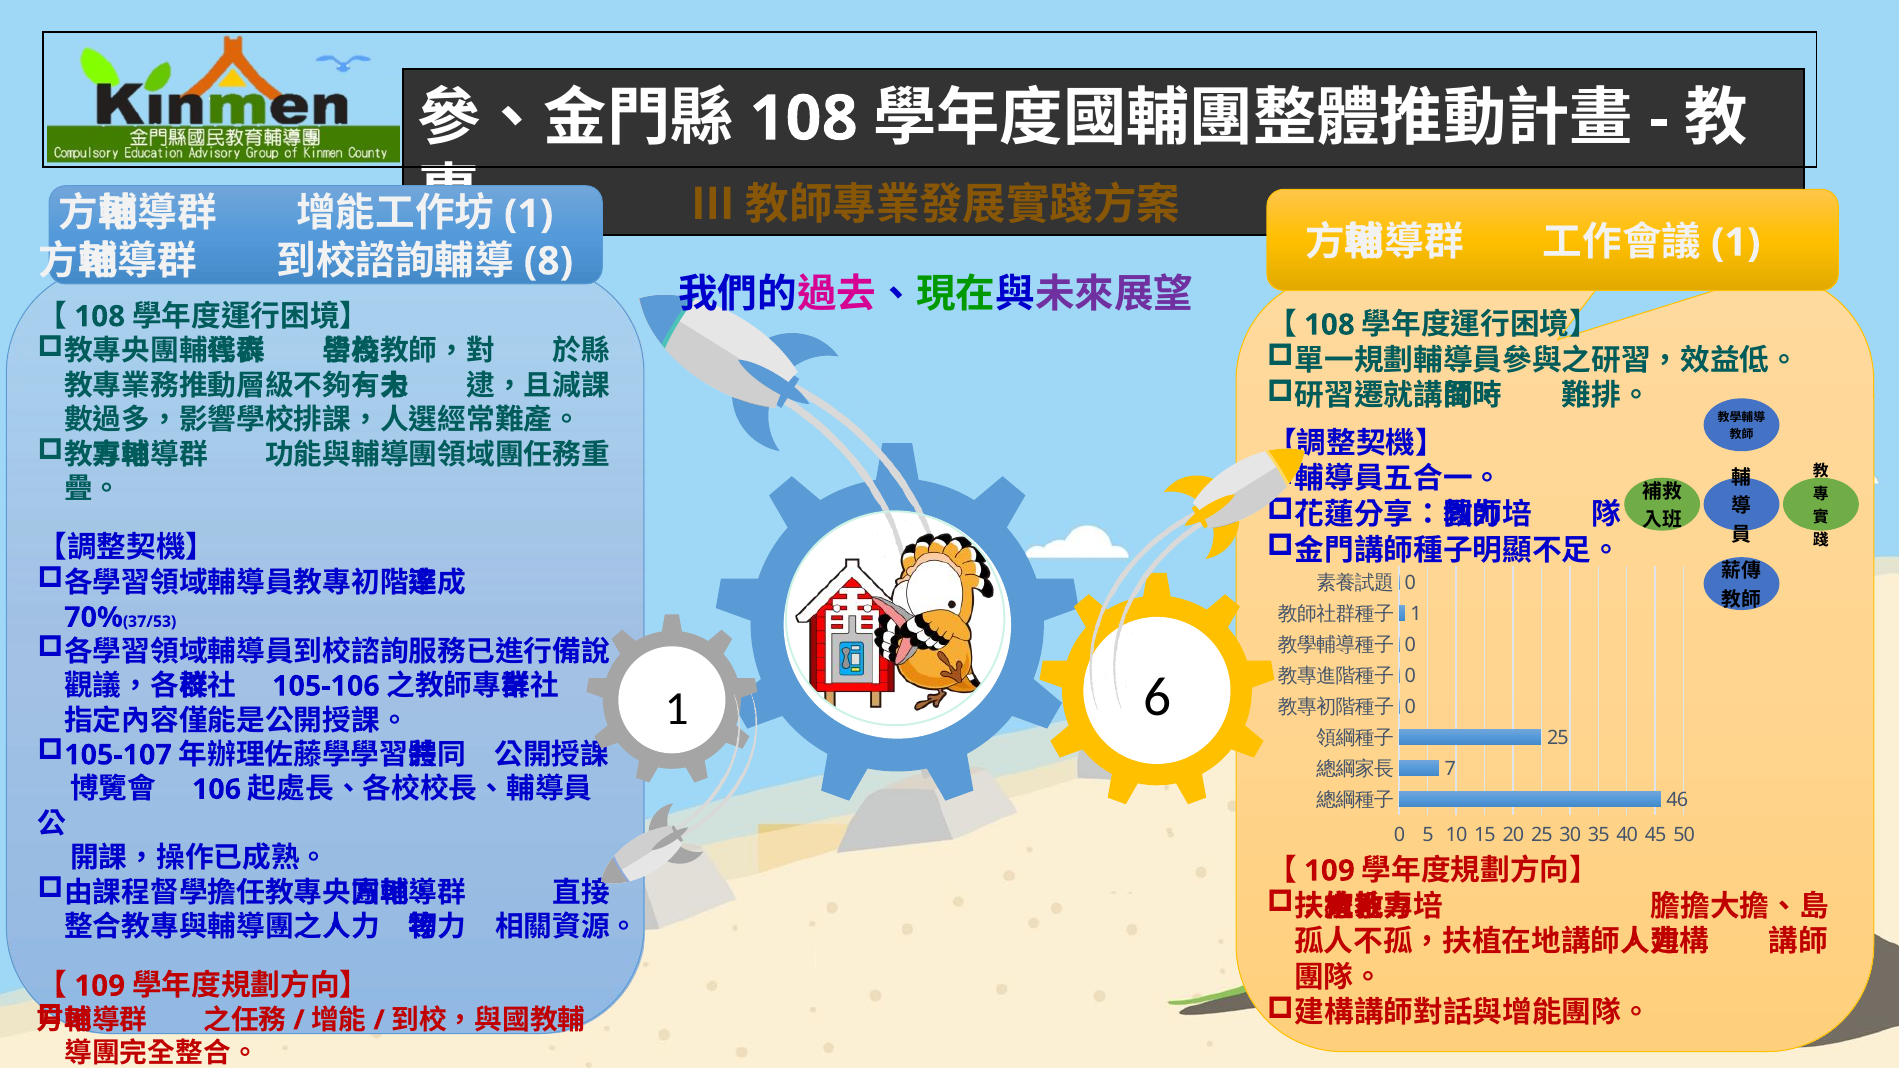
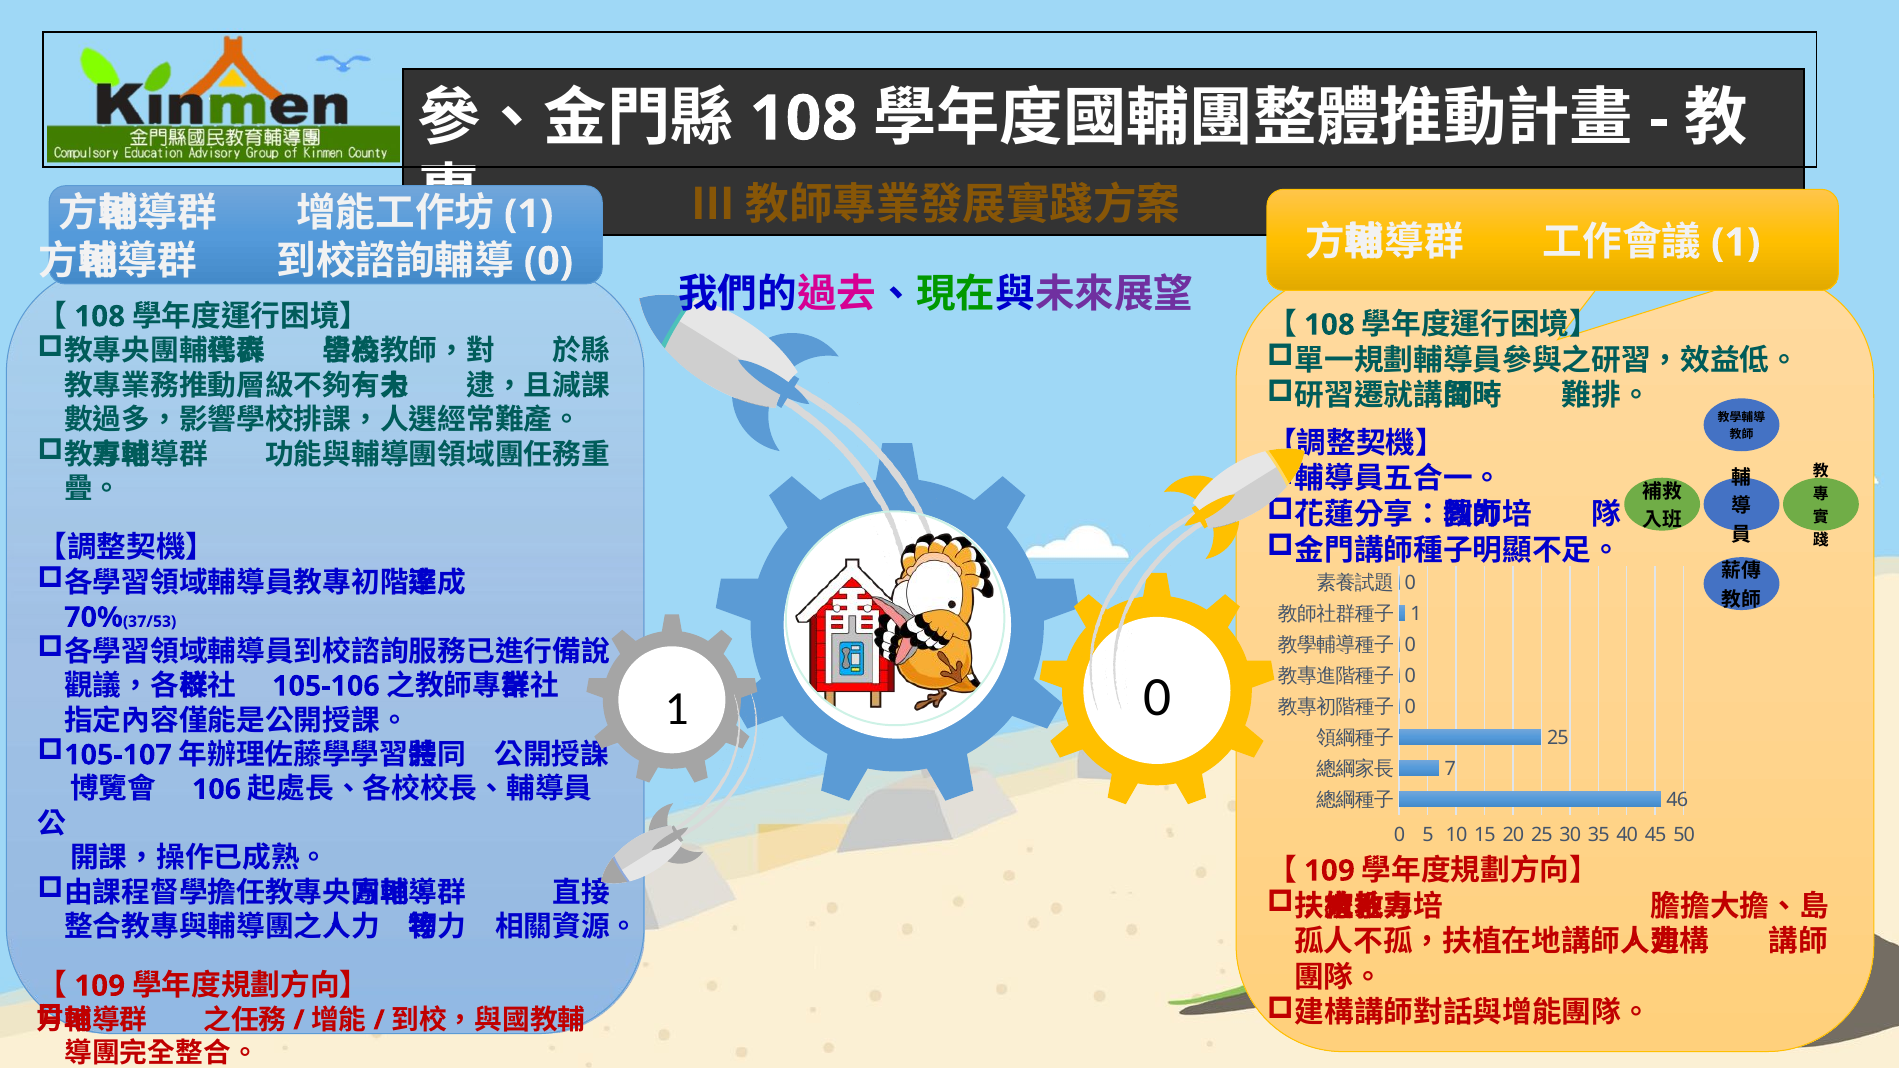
8: 8 -> 0 (548, 261)
6: 6 -> 0 (1157, 698)
